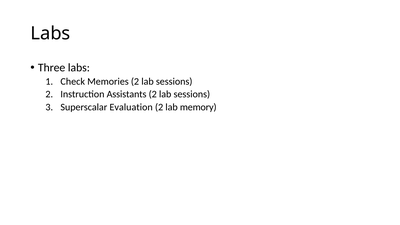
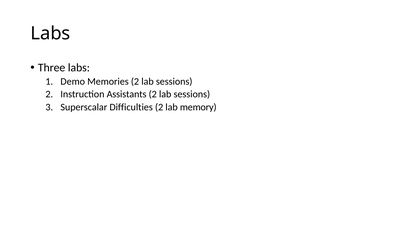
Check: Check -> Demo (73, 81)
Evaluation: Evaluation -> Difficulties (131, 107)
